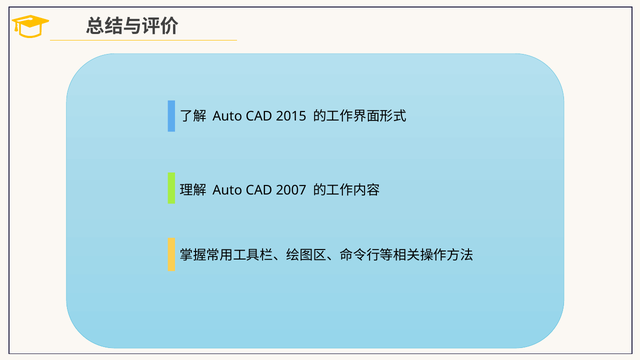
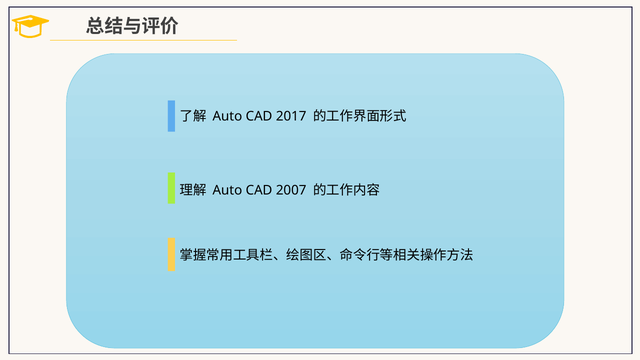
2015: 2015 -> 2017 (291, 117)
